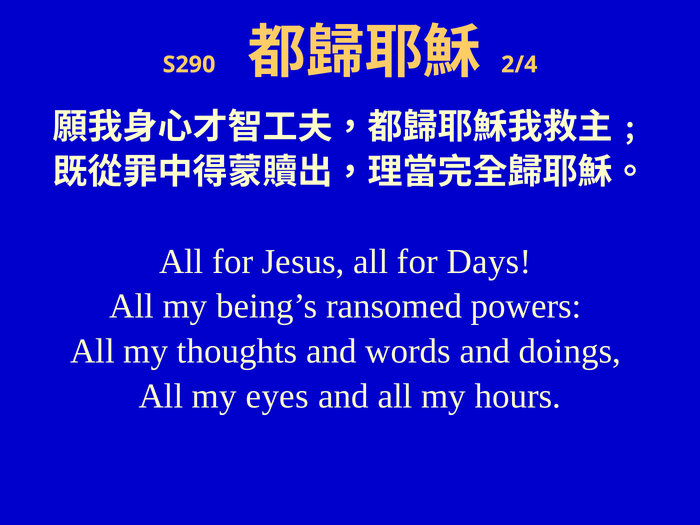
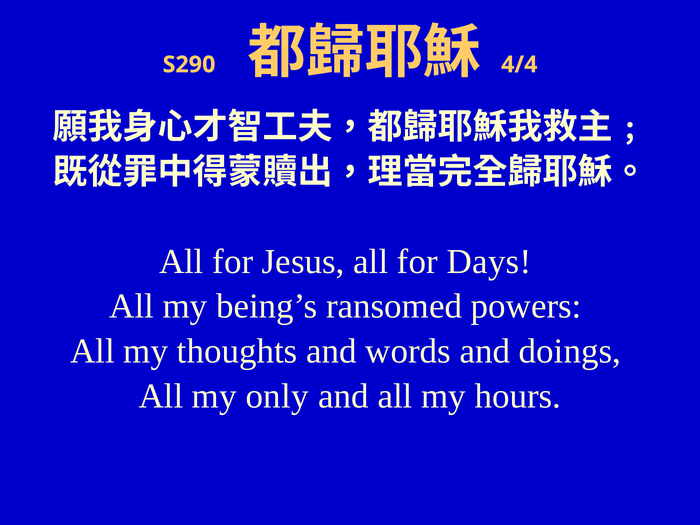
2/4: 2/4 -> 4/4 (519, 65)
eyes: eyes -> only (277, 396)
